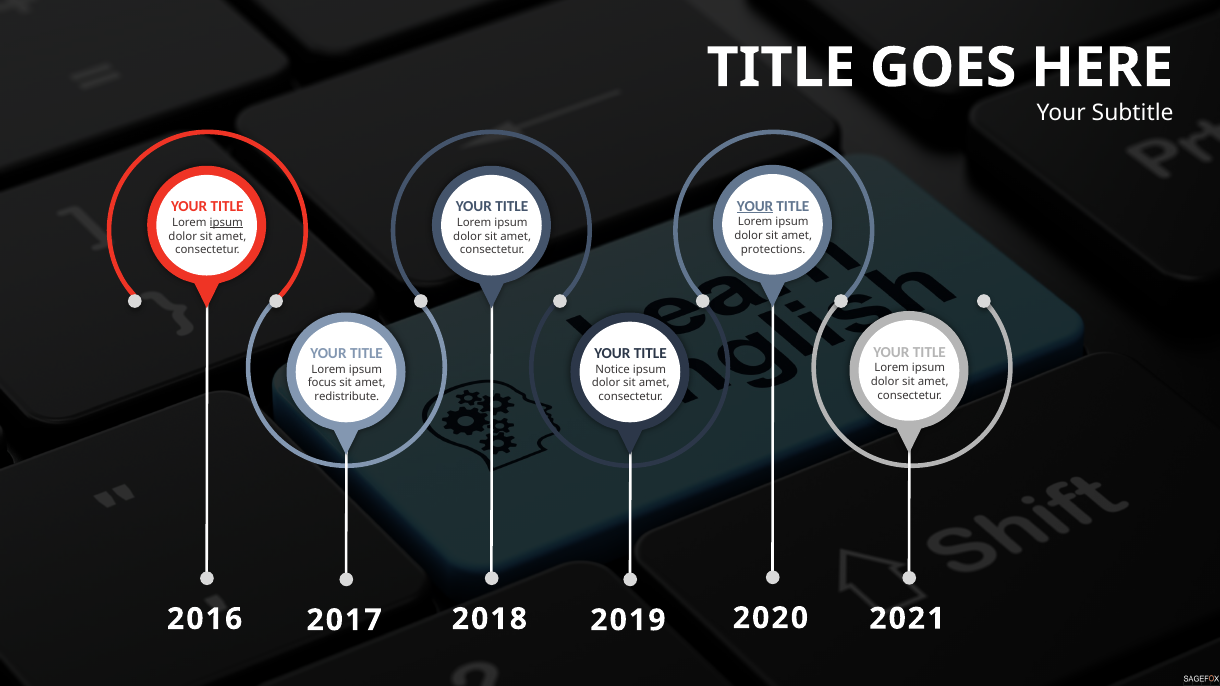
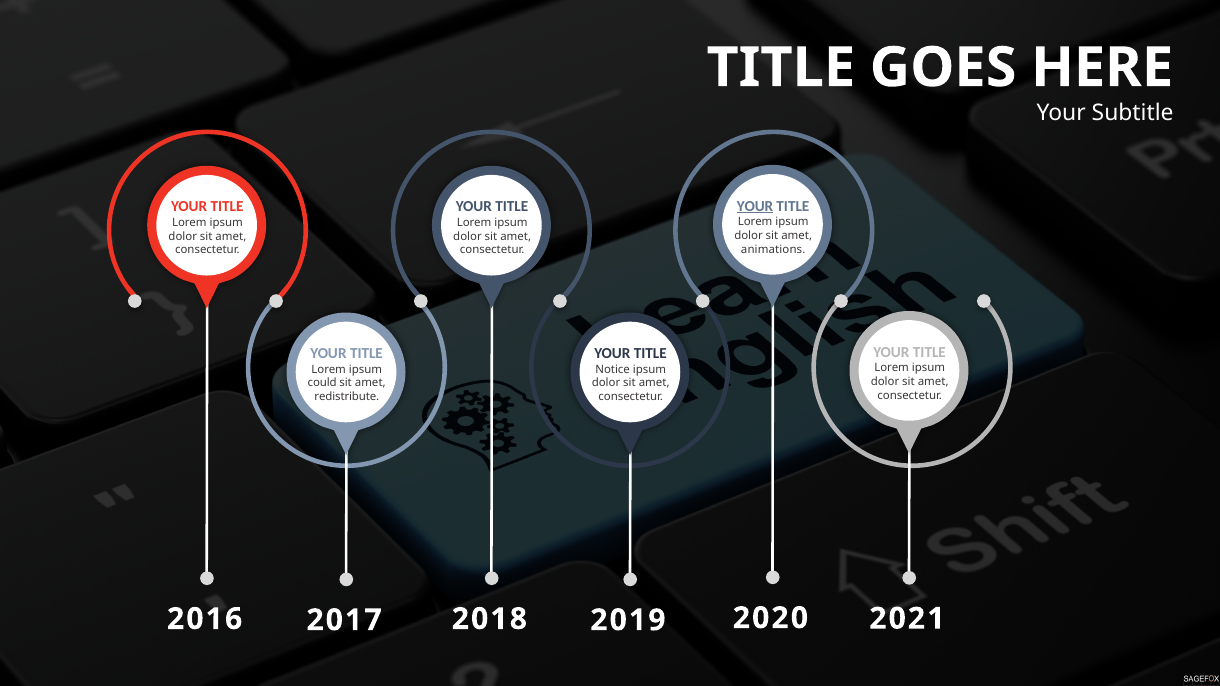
ipsum underline: present -> none (226, 223)
protections: protections -> animations (773, 249)
focus: focus -> could (322, 383)
